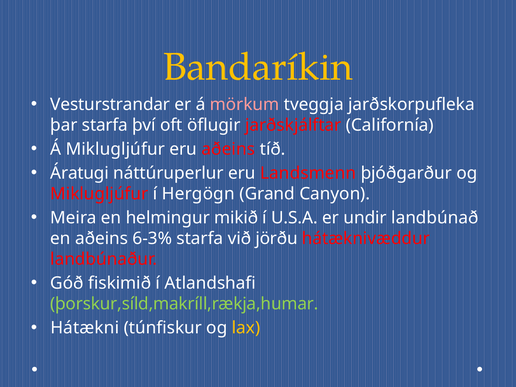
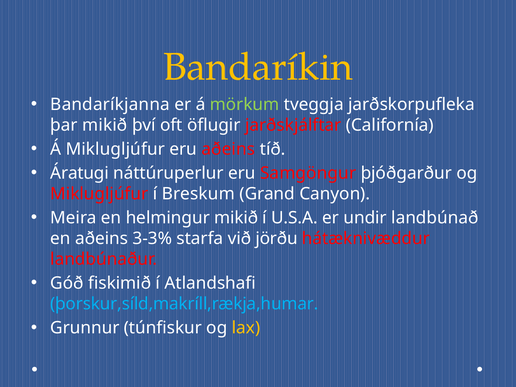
Vesturstrandar: Vesturstrandar -> Bandaríkjanna (110, 104)
mörkum colour: pink -> light green (245, 104)
þar starfa: starfa -> mikið (105, 125)
Landsmenn: Landsmenn -> Samgöngur (308, 173)
Hergögn: Hergögn -> Breskum (198, 194)
6-3%: 6-3% -> 3-3% (152, 239)
þorskur,síld,makríll,rækja,humar colour: light green -> light blue (184, 304)
Hátækni: Hátækni -> Grunnur (85, 328)
